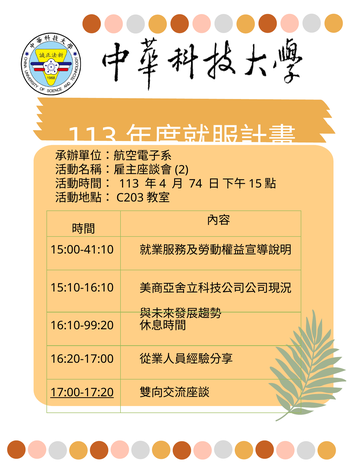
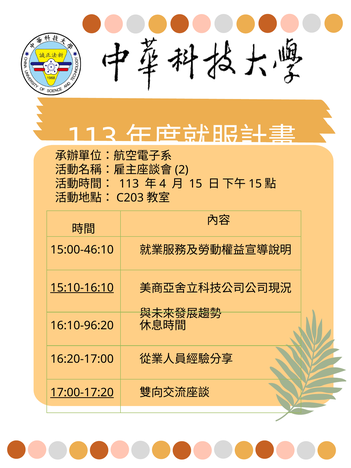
74: 74 -> 15 (196, 184)
15:00-41:10: 15:00-41:10 -> 15:00-46:10 (82, 250)
15:10-16:10 underline: none -> present (82, 288)
16:10-99:20: 16:10-99:20 -> 16:10-96:20 (82, 325)
